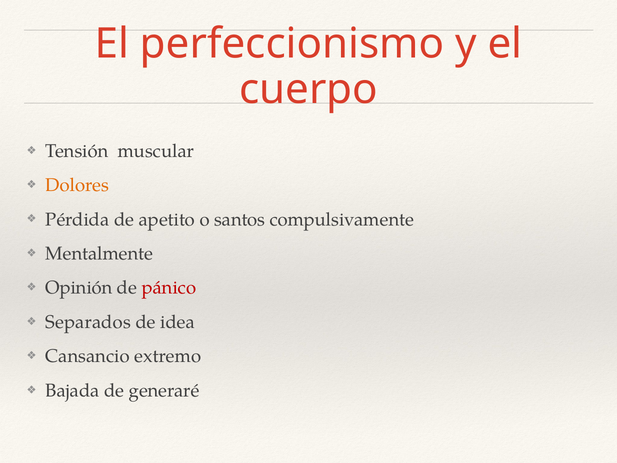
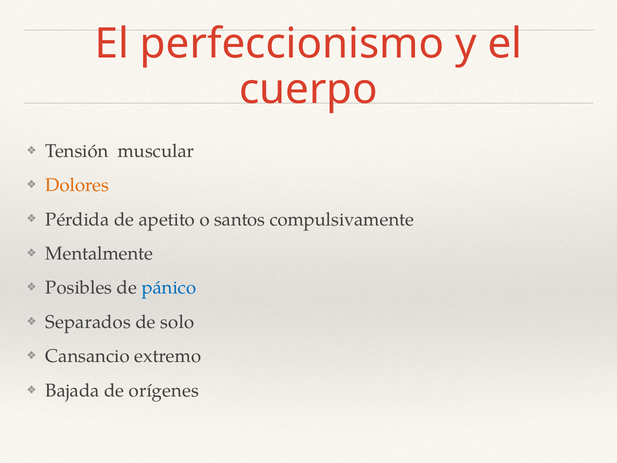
Opinión: Opinión -> Posibles (79, 288)
pánico colour: red -> blue (169, 288)
idea: idea -> solo (177, 322)
generaré: generaré -> orígenes (164, 390)
